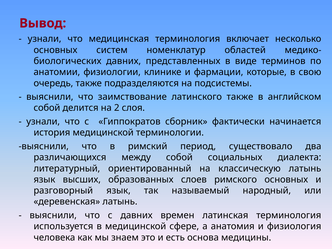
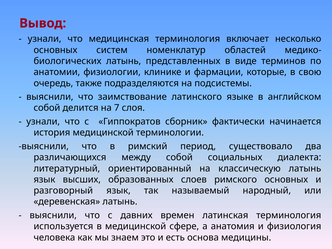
давних: давних -> латынь (124, 61)
латинского также: также -> языке (240, 97)
2: 2 -> 7 (117, 108)
